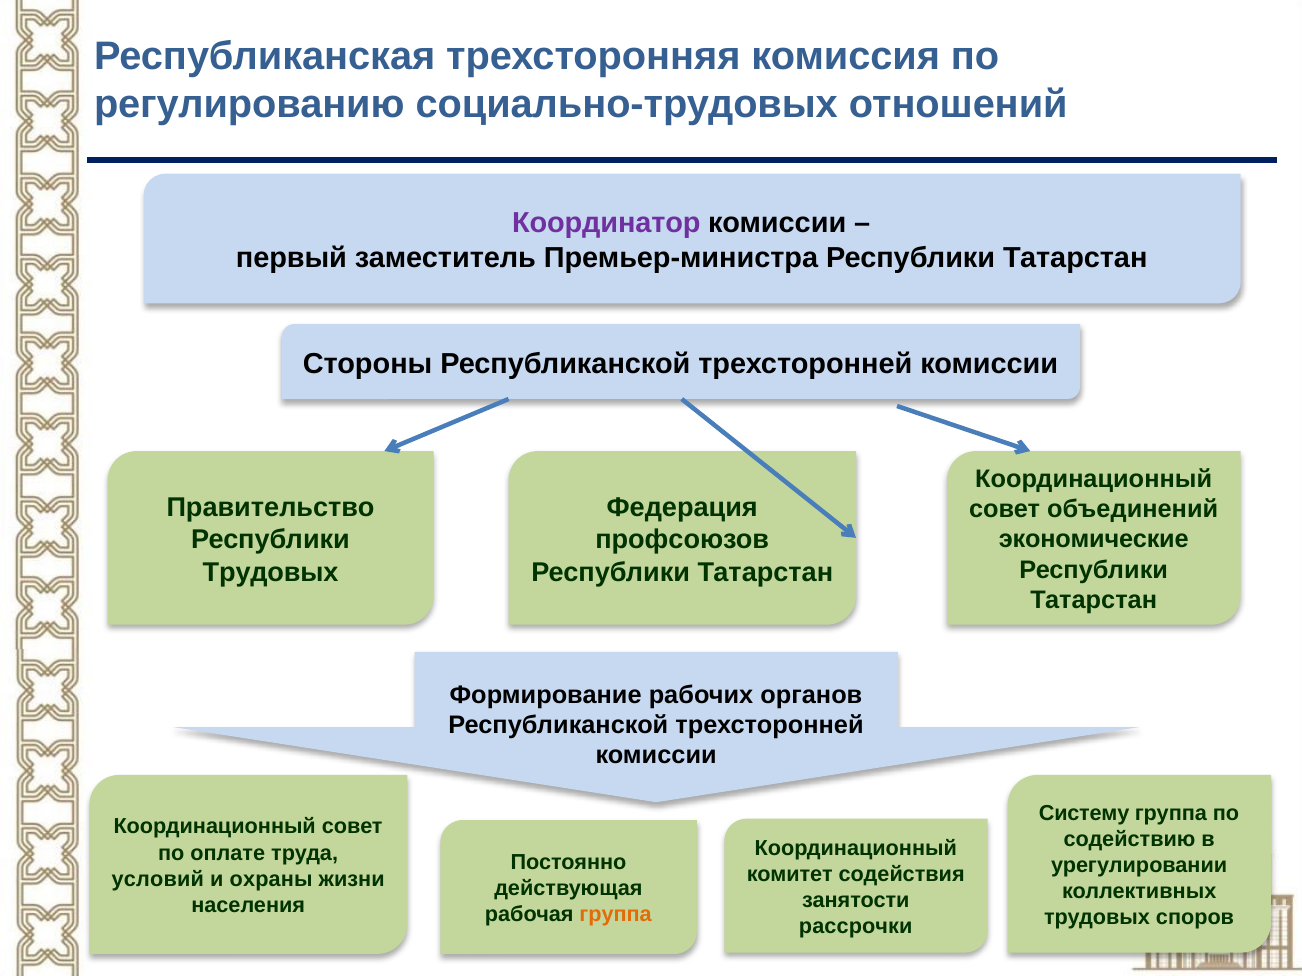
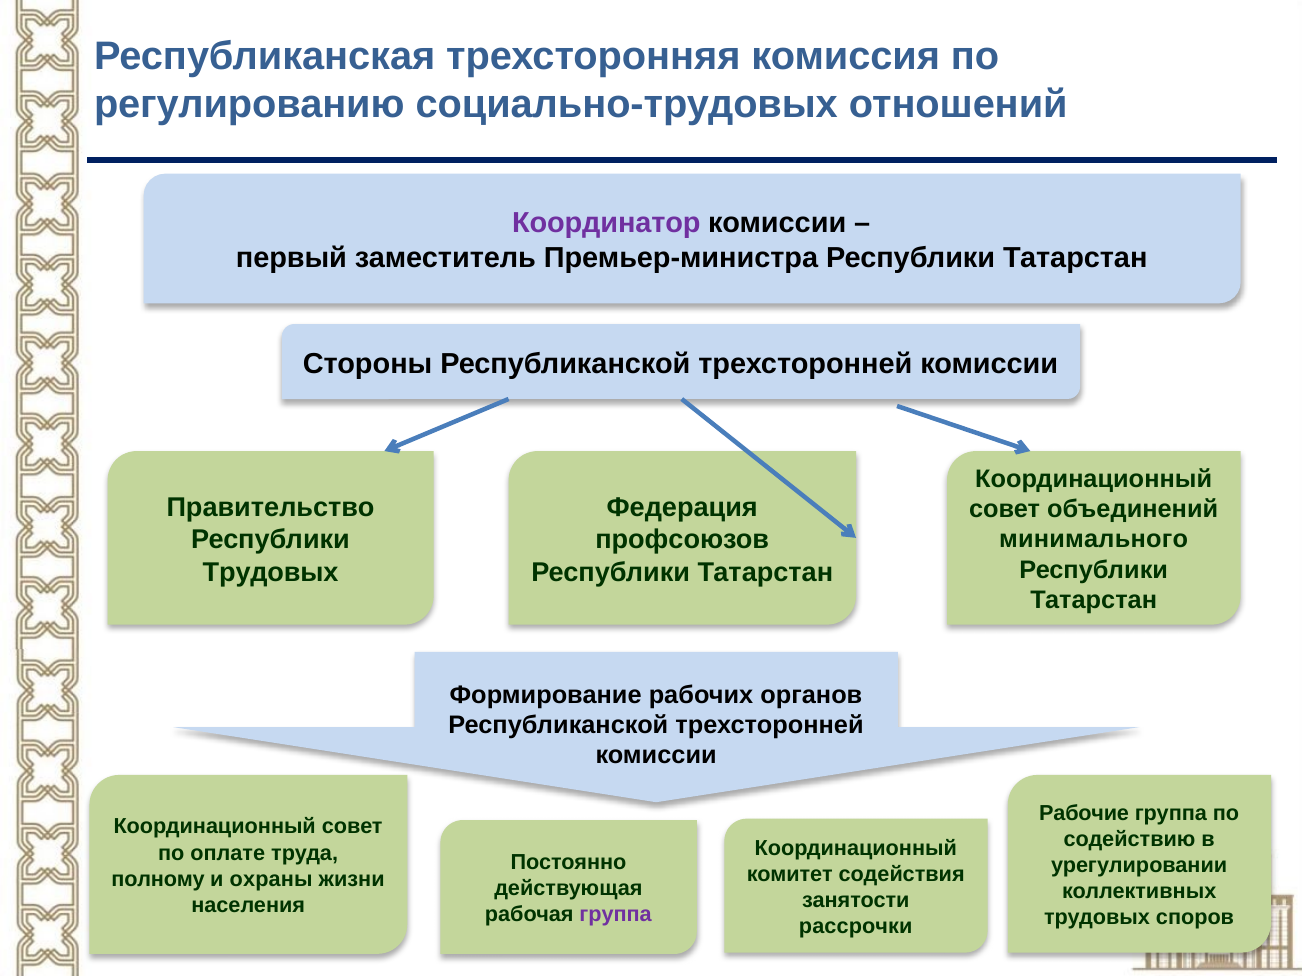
экономические: экономические -> минимального (1094, 540)
Систему: Систему -> Рабочие (1084, 814)
условий: условий -> полному (158, 879)
группа colour: orange -> purple (616, 915)
